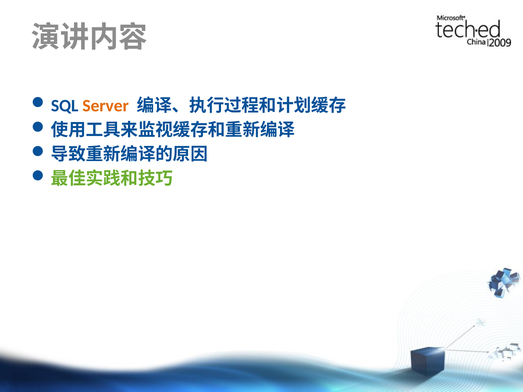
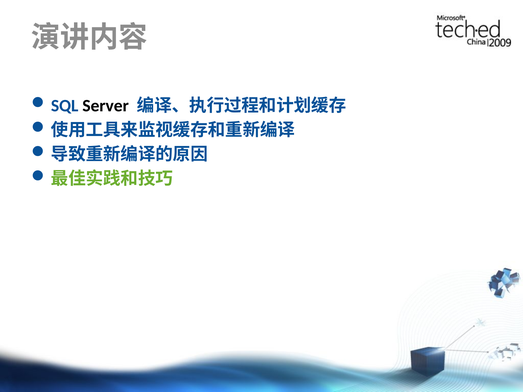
Server colour: orange -> black (106, 106)
